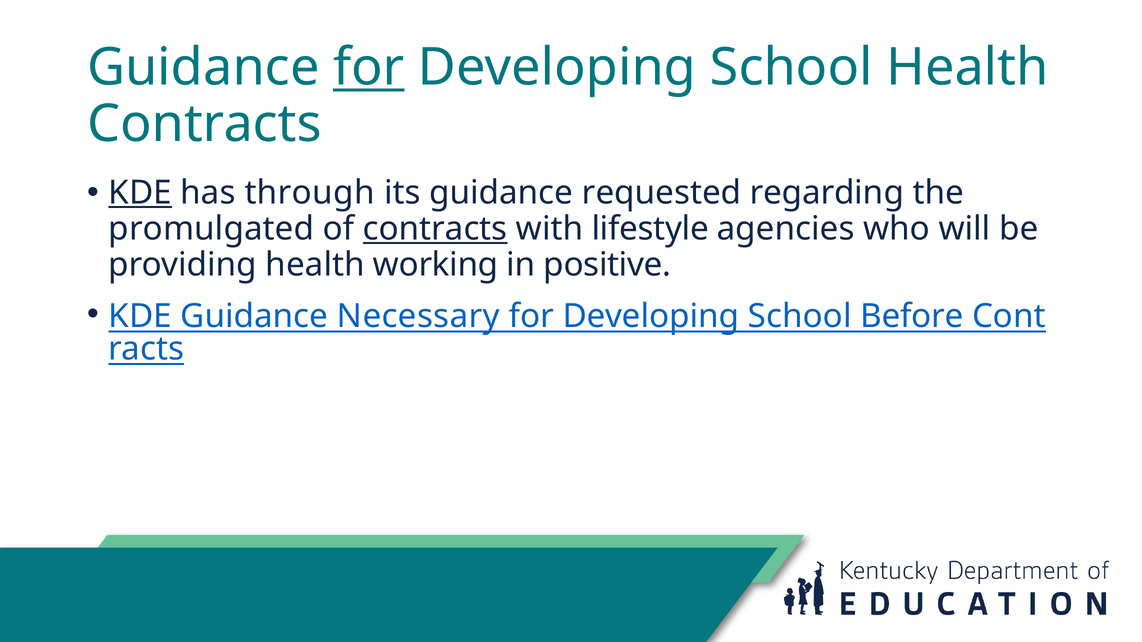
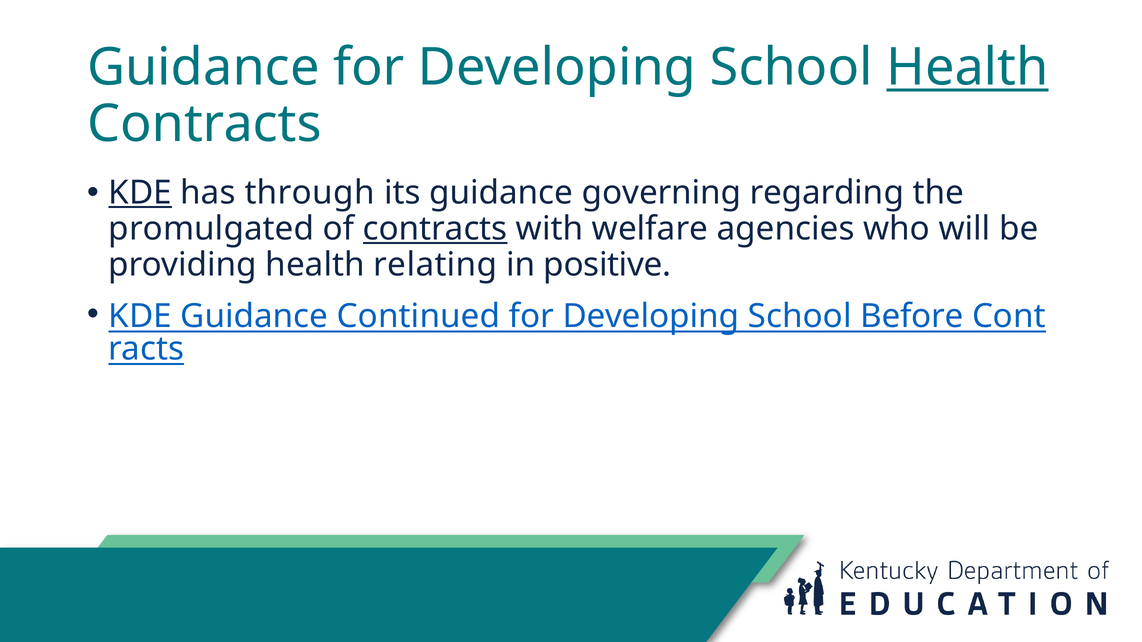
for underline: present -> none (369, 68)
Health underline: none -> present (968, 68)
requested: requested -> governing (662, 193)
lifestyle: lifestyle -> welfare (650, 229)
working: working -> relating (435, 265)
Necessary: Necessary -> Continued (418, 316)
